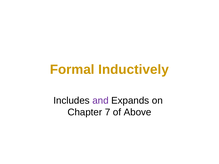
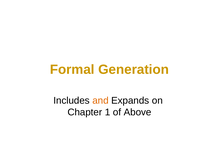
Inductively: Inductively -> Generation (134, 70)
and colour: purple -> orange (100, 101)
7: 7 -> 1 (108, 112)
